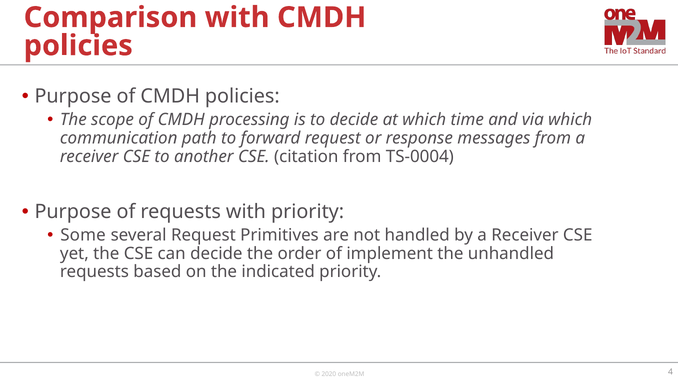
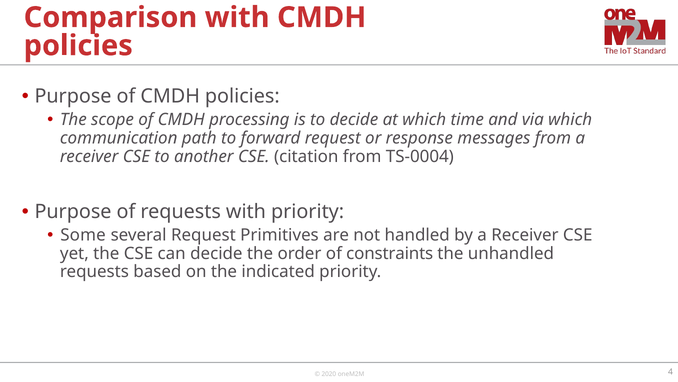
implement: implement -> constraints (390, 253)
